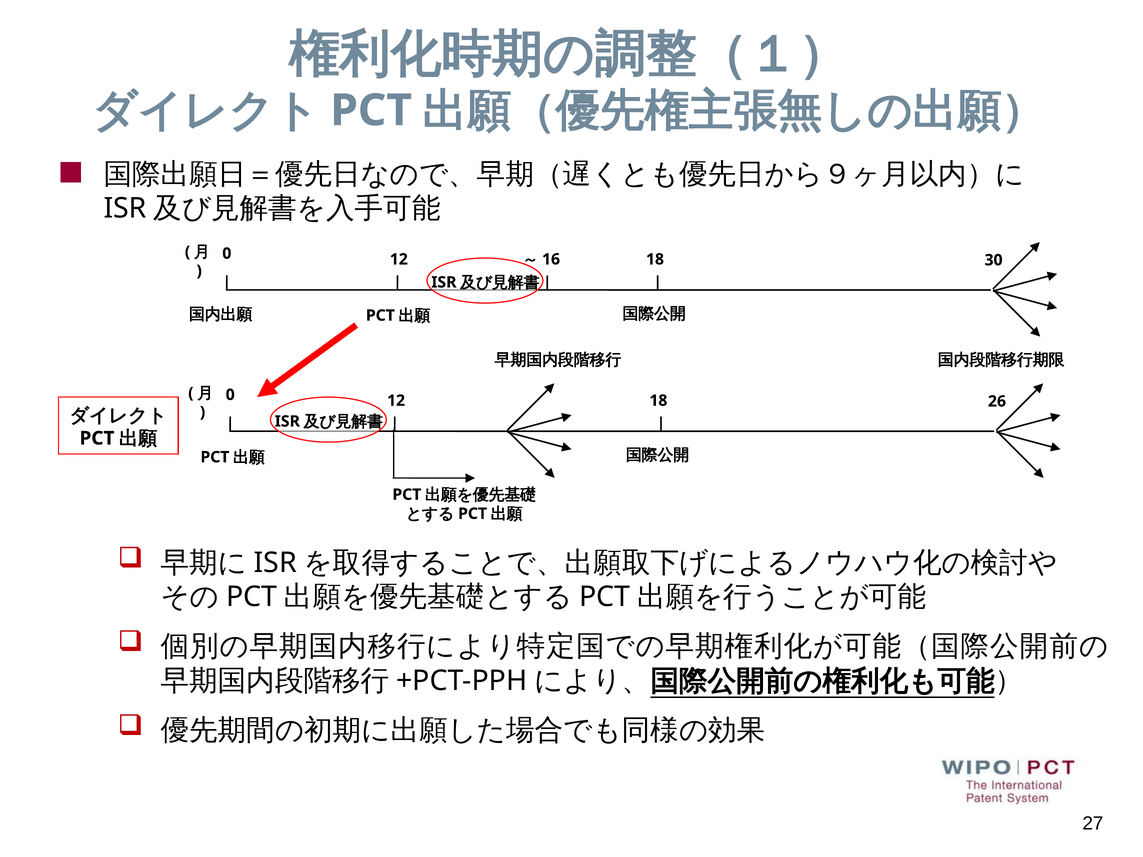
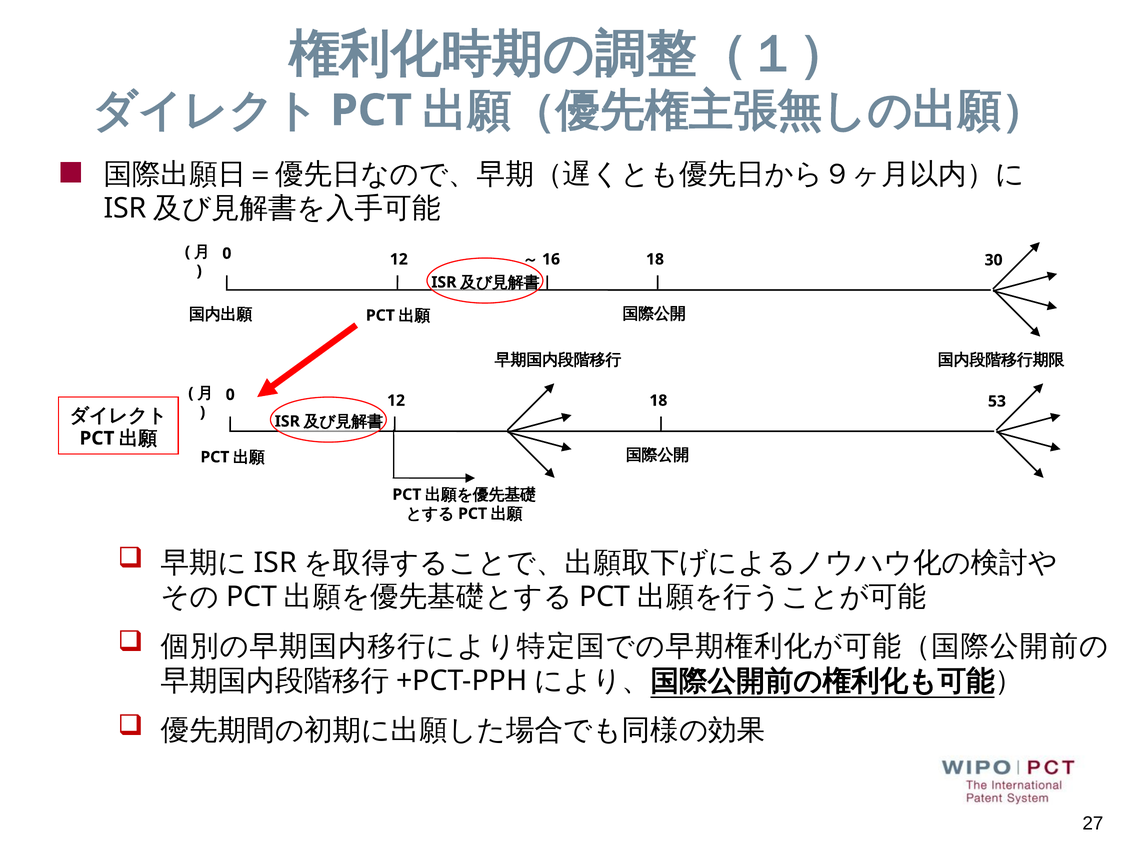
26: 26 -> 53 (997, 401)
